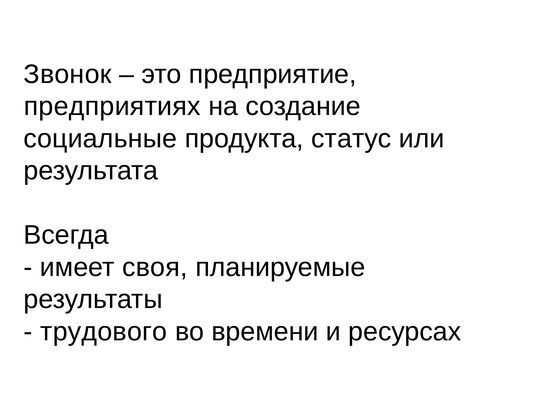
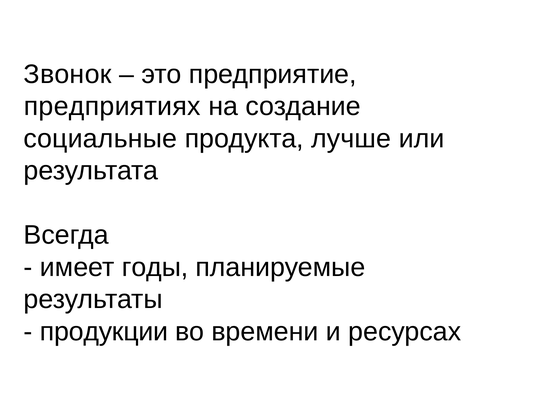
статус: статус -> лучше (351, 139)
своя: своя -> годы (155, 267)
трудового: трудового -> продукции (104, 331)
